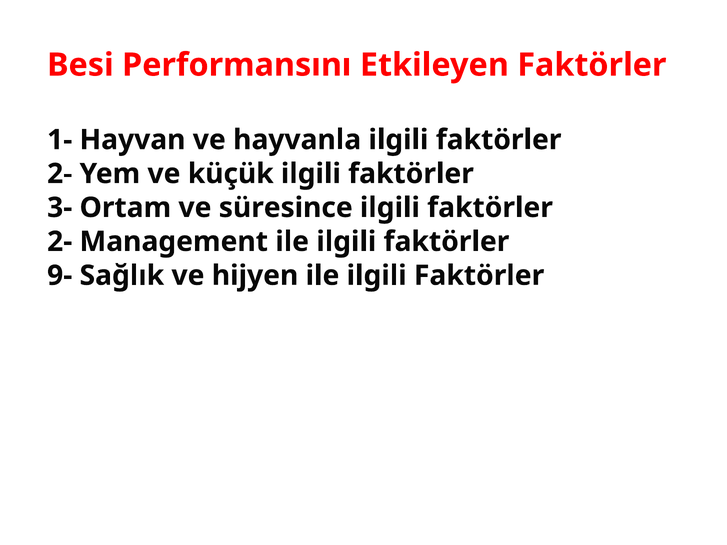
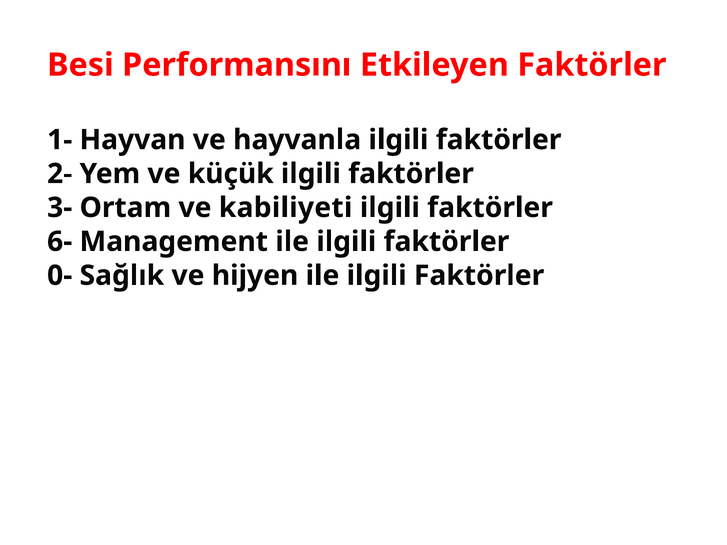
süresince: süresince -> kabiliyeti (286, 208)
2-: 2- -> 6- (60, 242)
9-: 9- -> 0- (60, 276)
